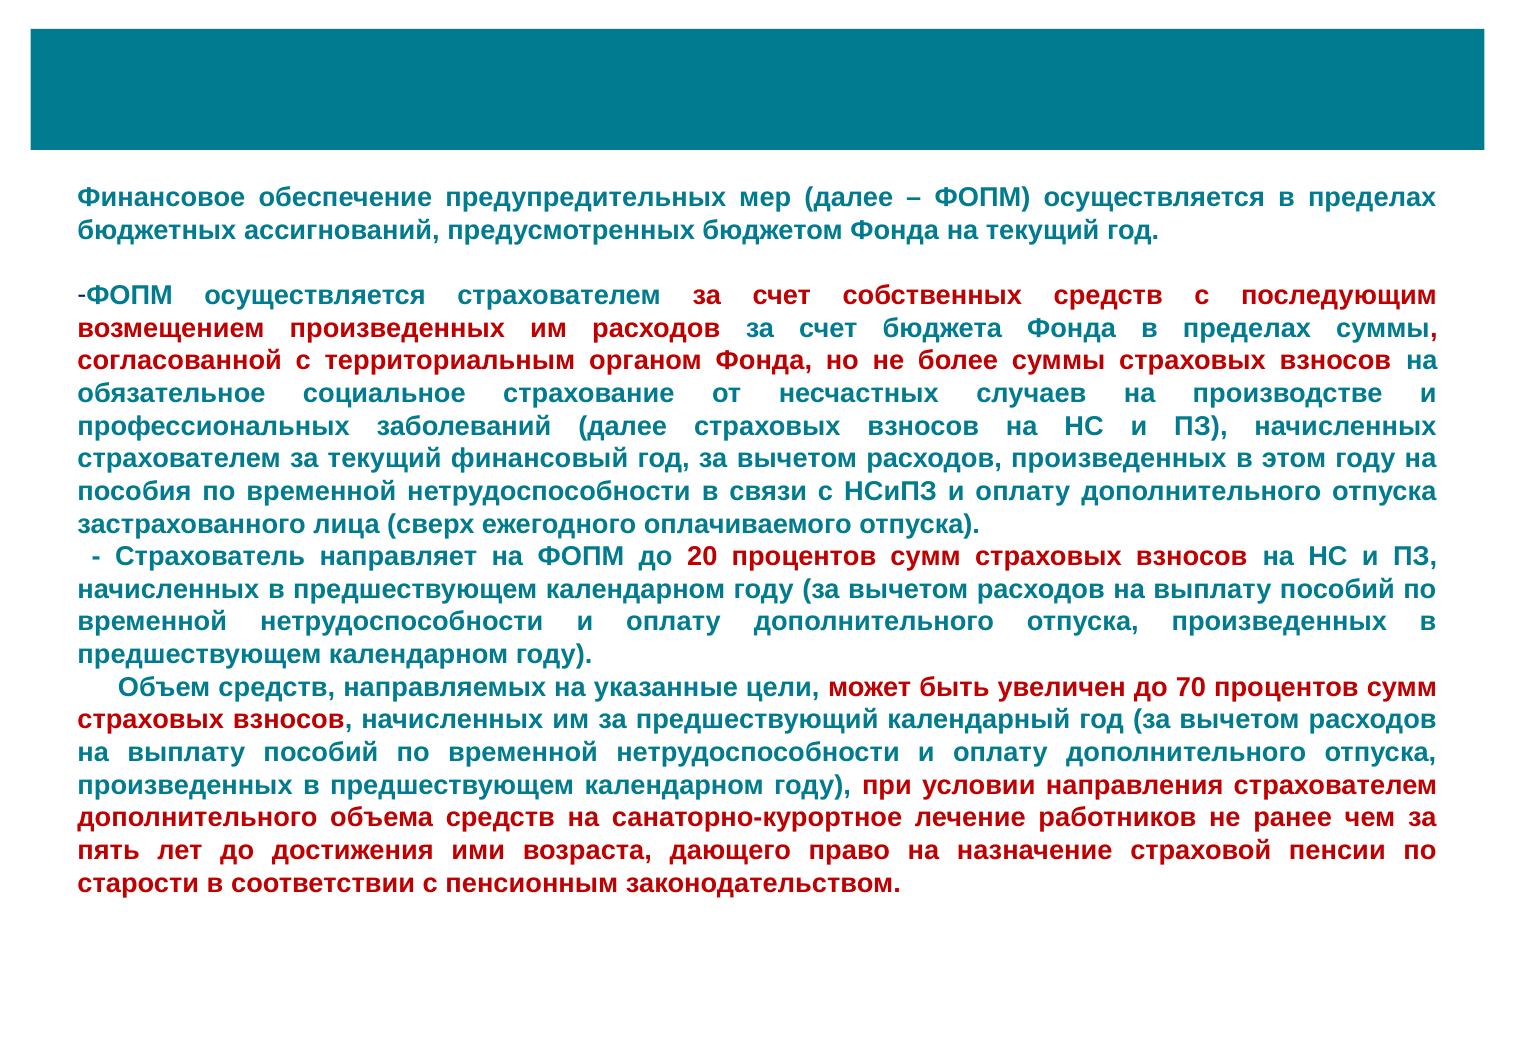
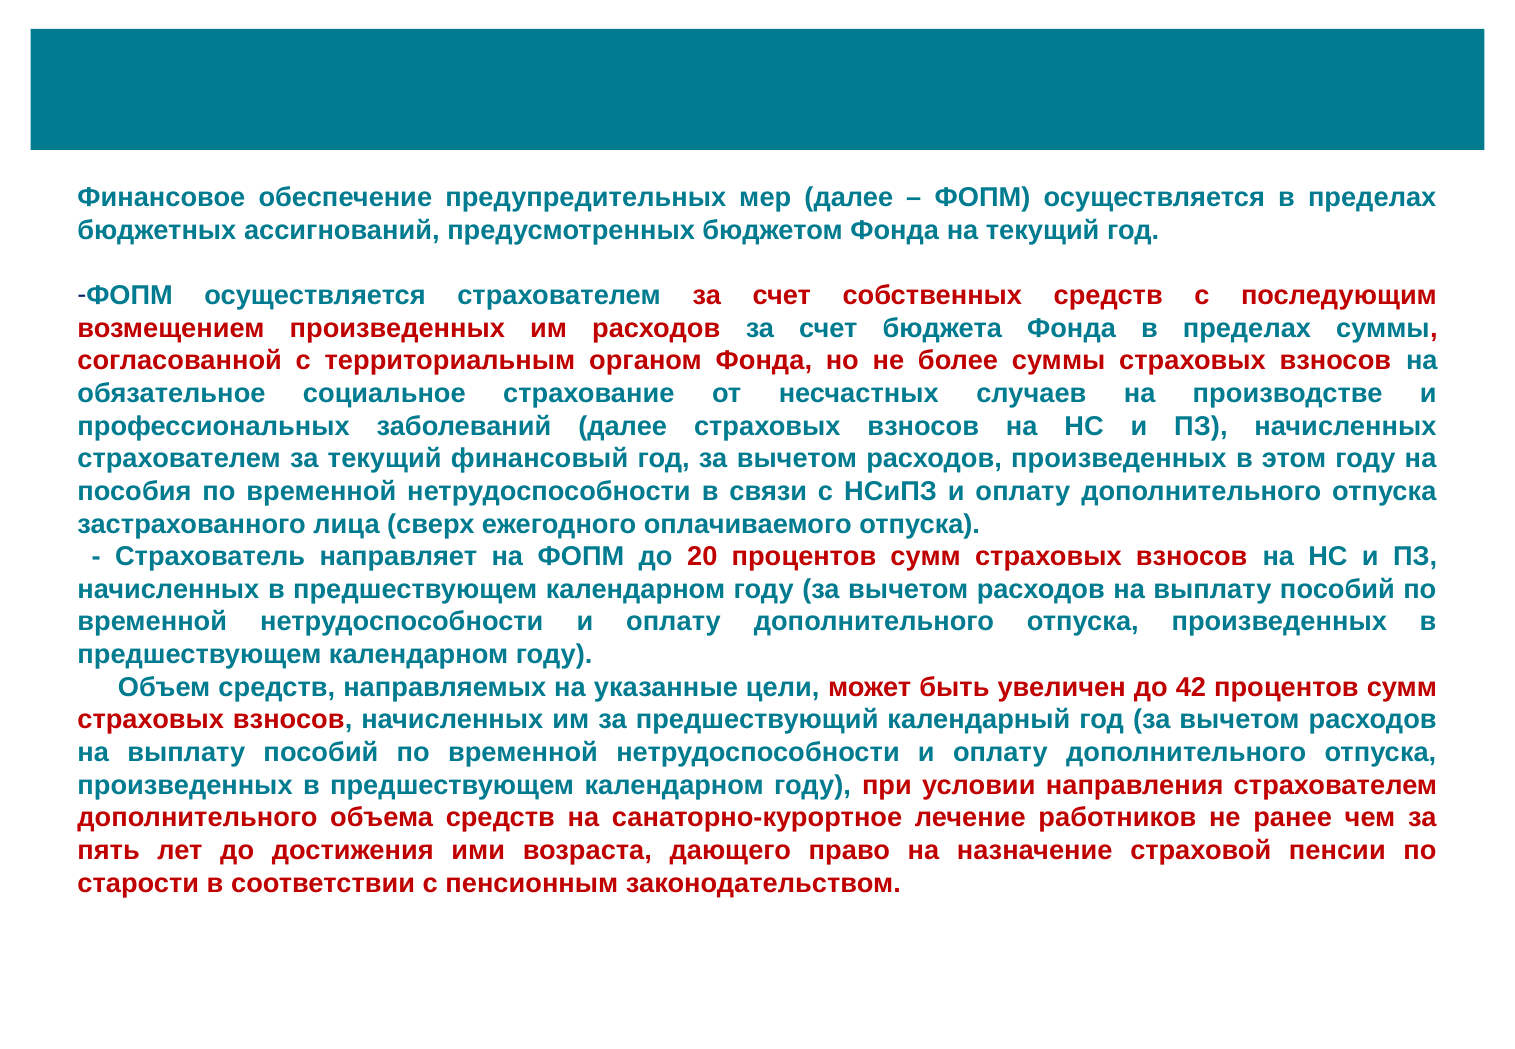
70: 70 -> 42 (1191, 687)
